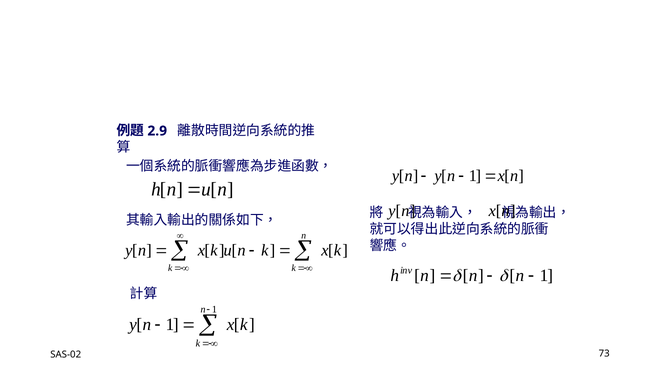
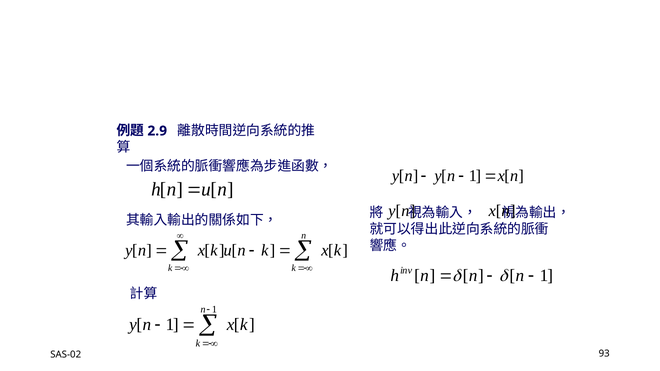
73: 73 -> 93 (604, 354)
